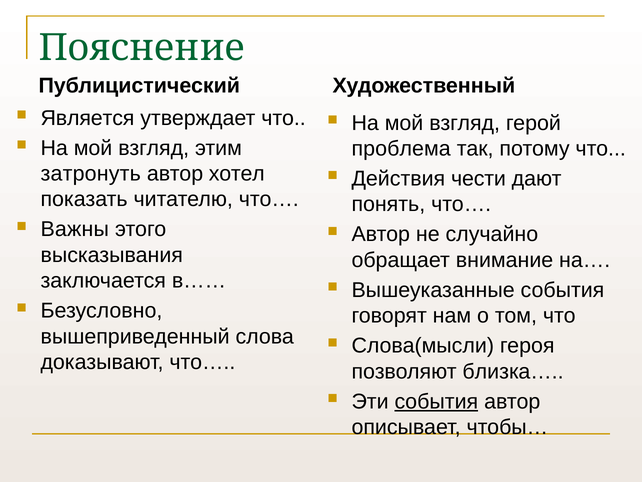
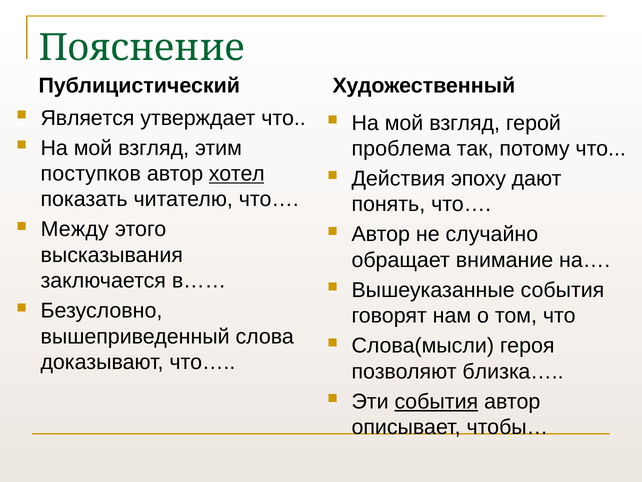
затронуть: затронуть -> поступков (91, 174)
хотел underline: none -> present (237, 174)
чести: чести -> эпоху (479, 179)
Важны: Важны -> Между (75, 229)
